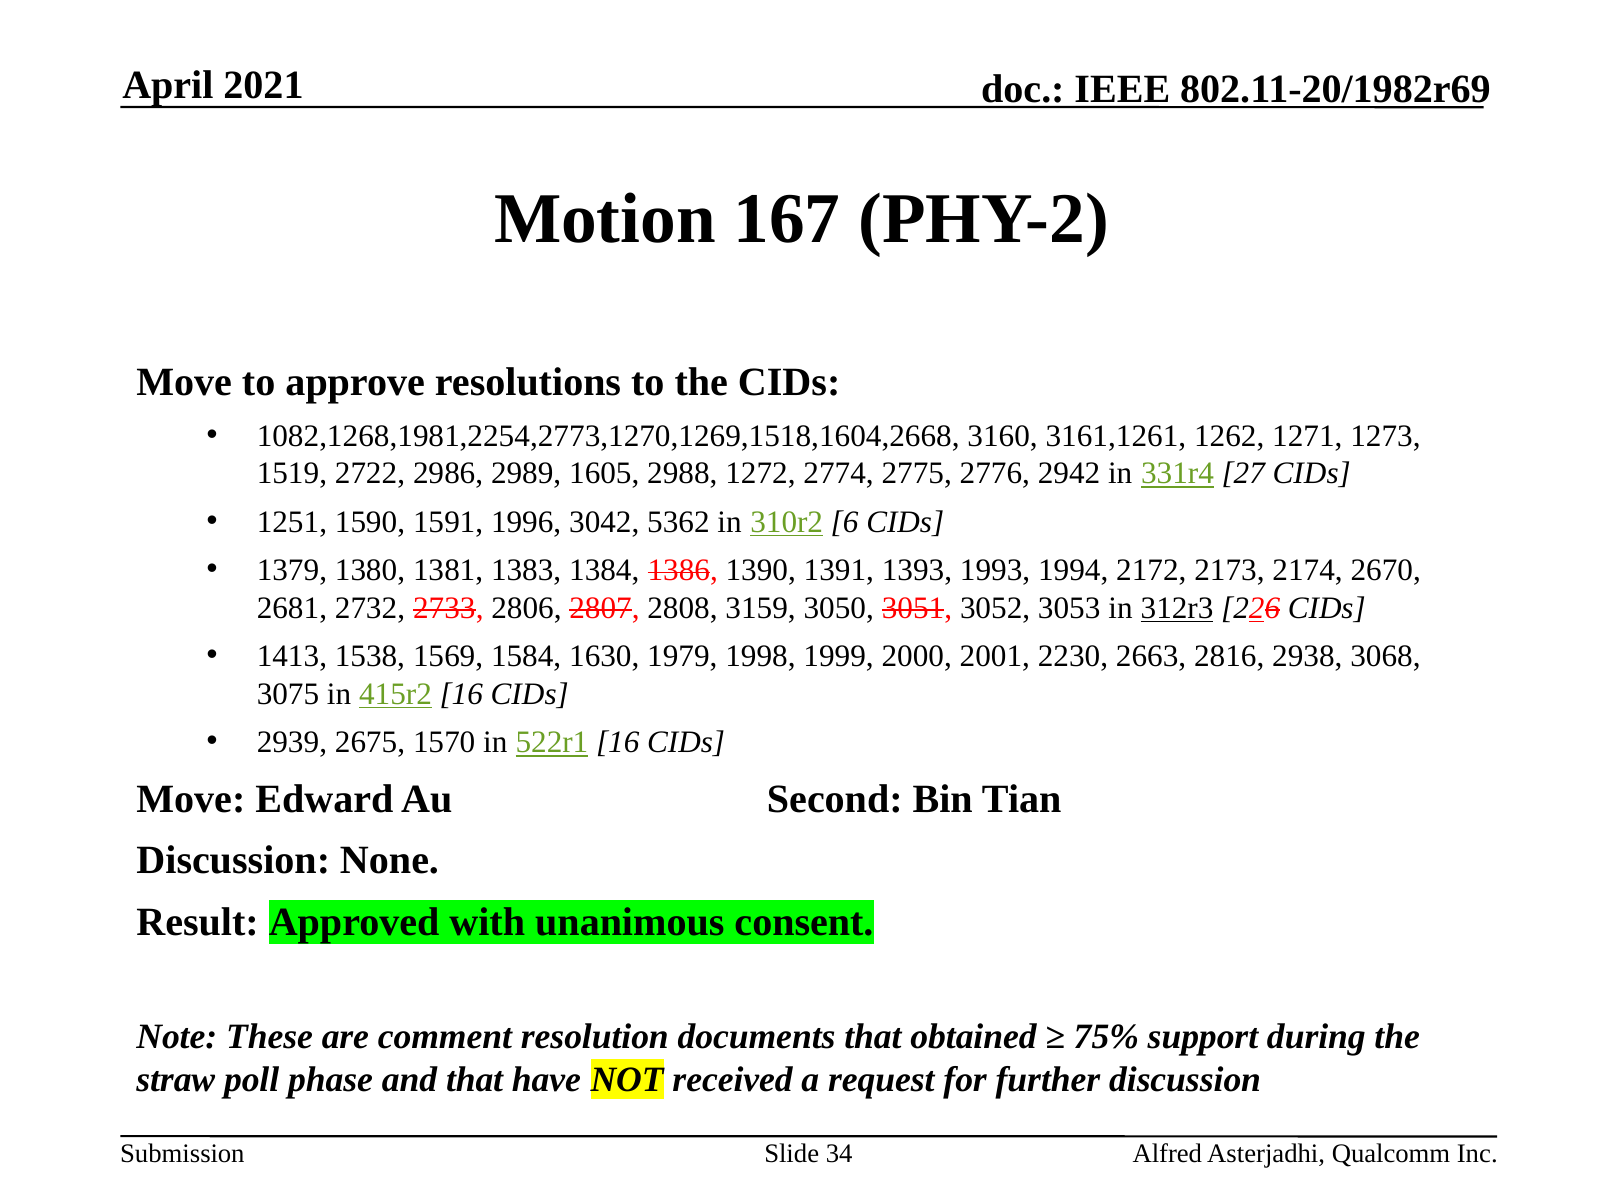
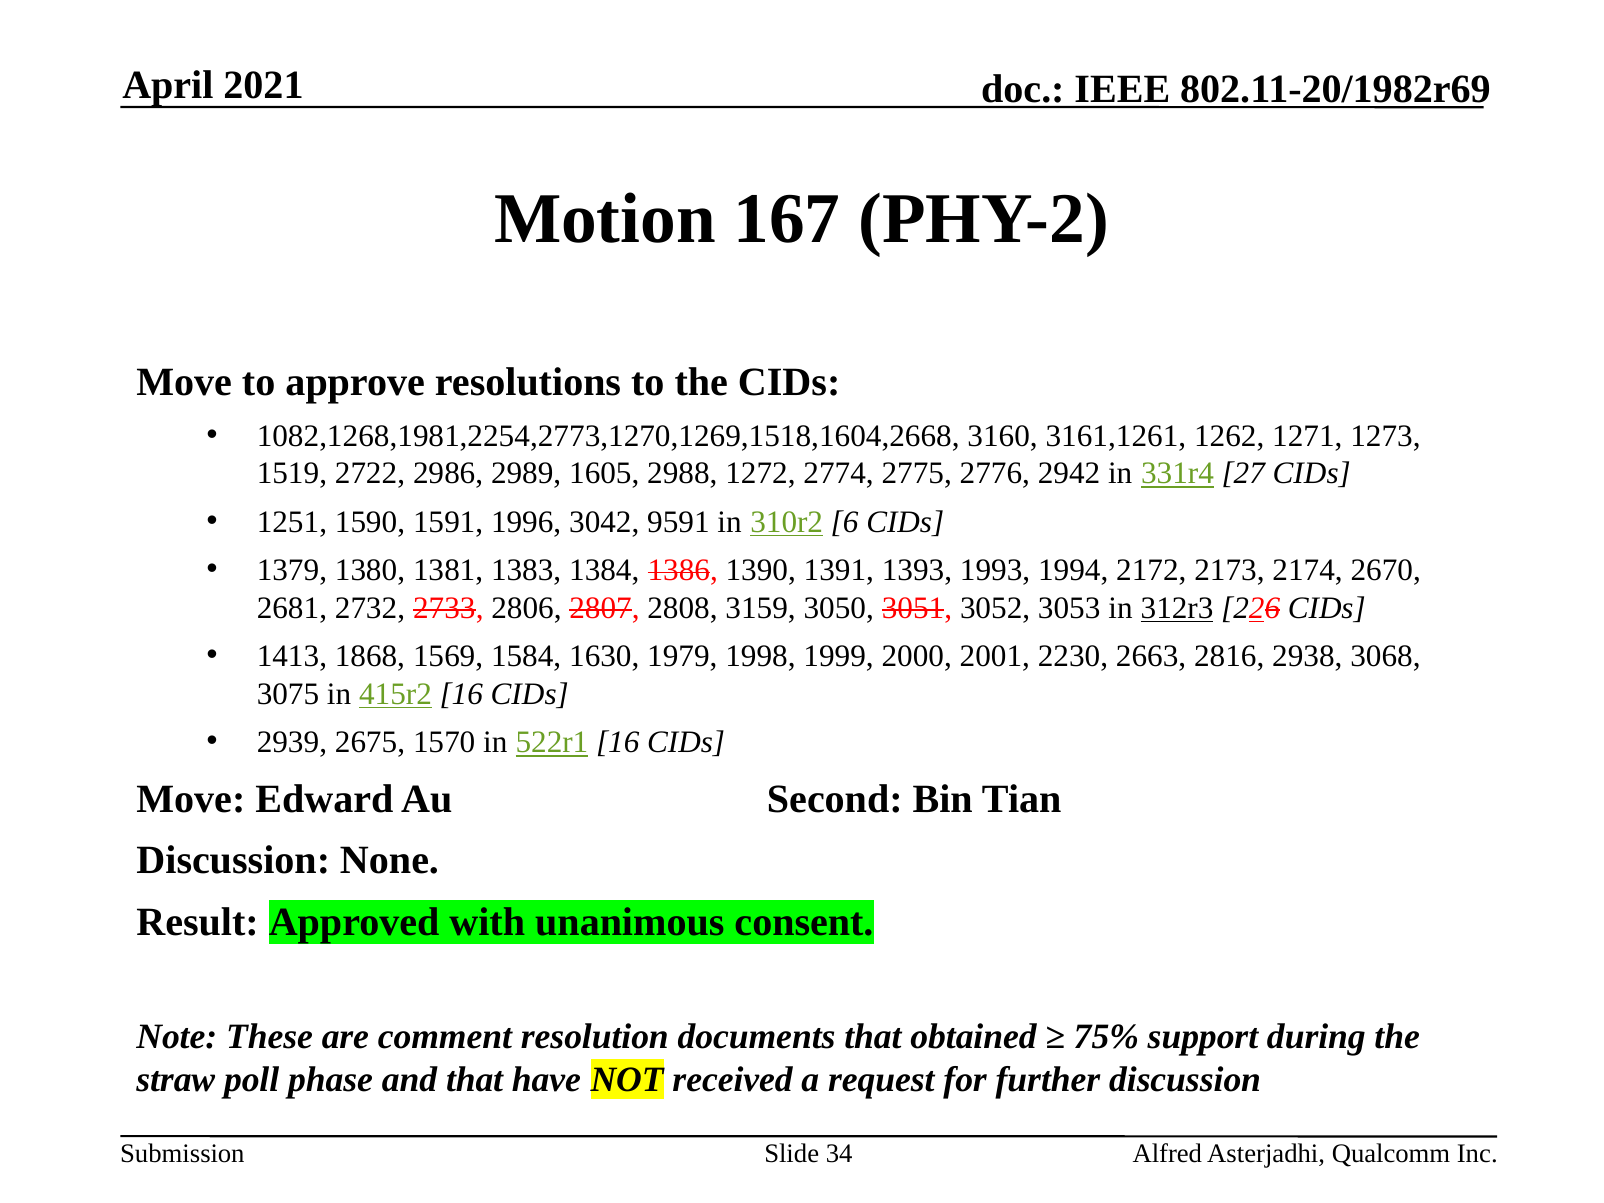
5362: 5362 -> 9591 (678, 522)
1538: 1538 -> 1868 (370, 656)
